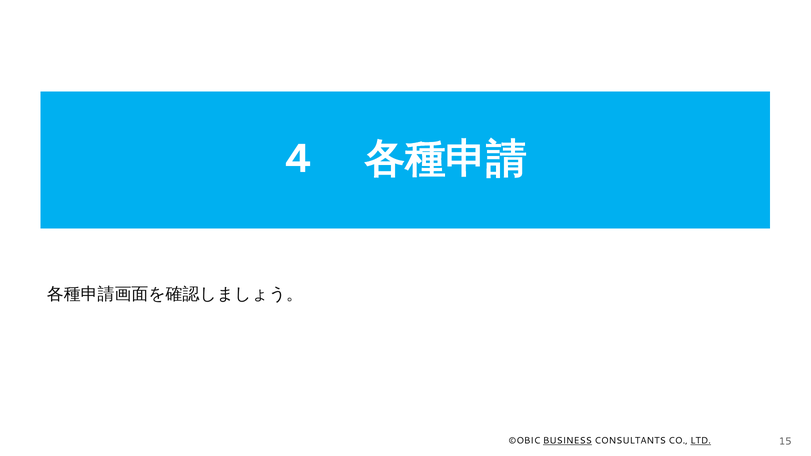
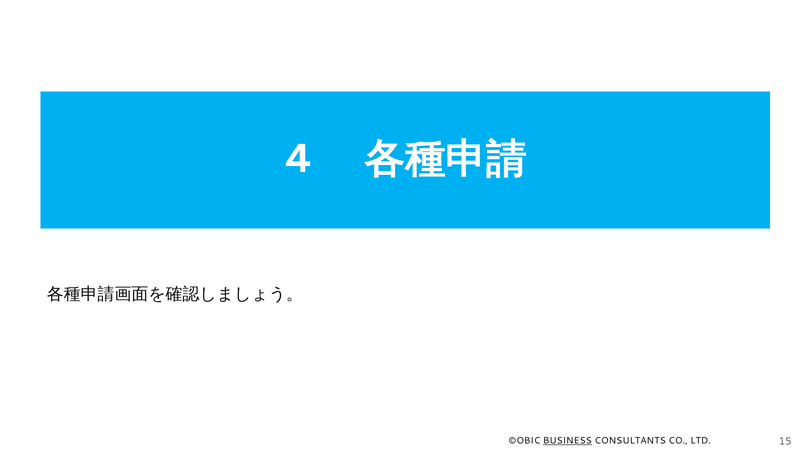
LTD underline: present -> none (701, 441)
